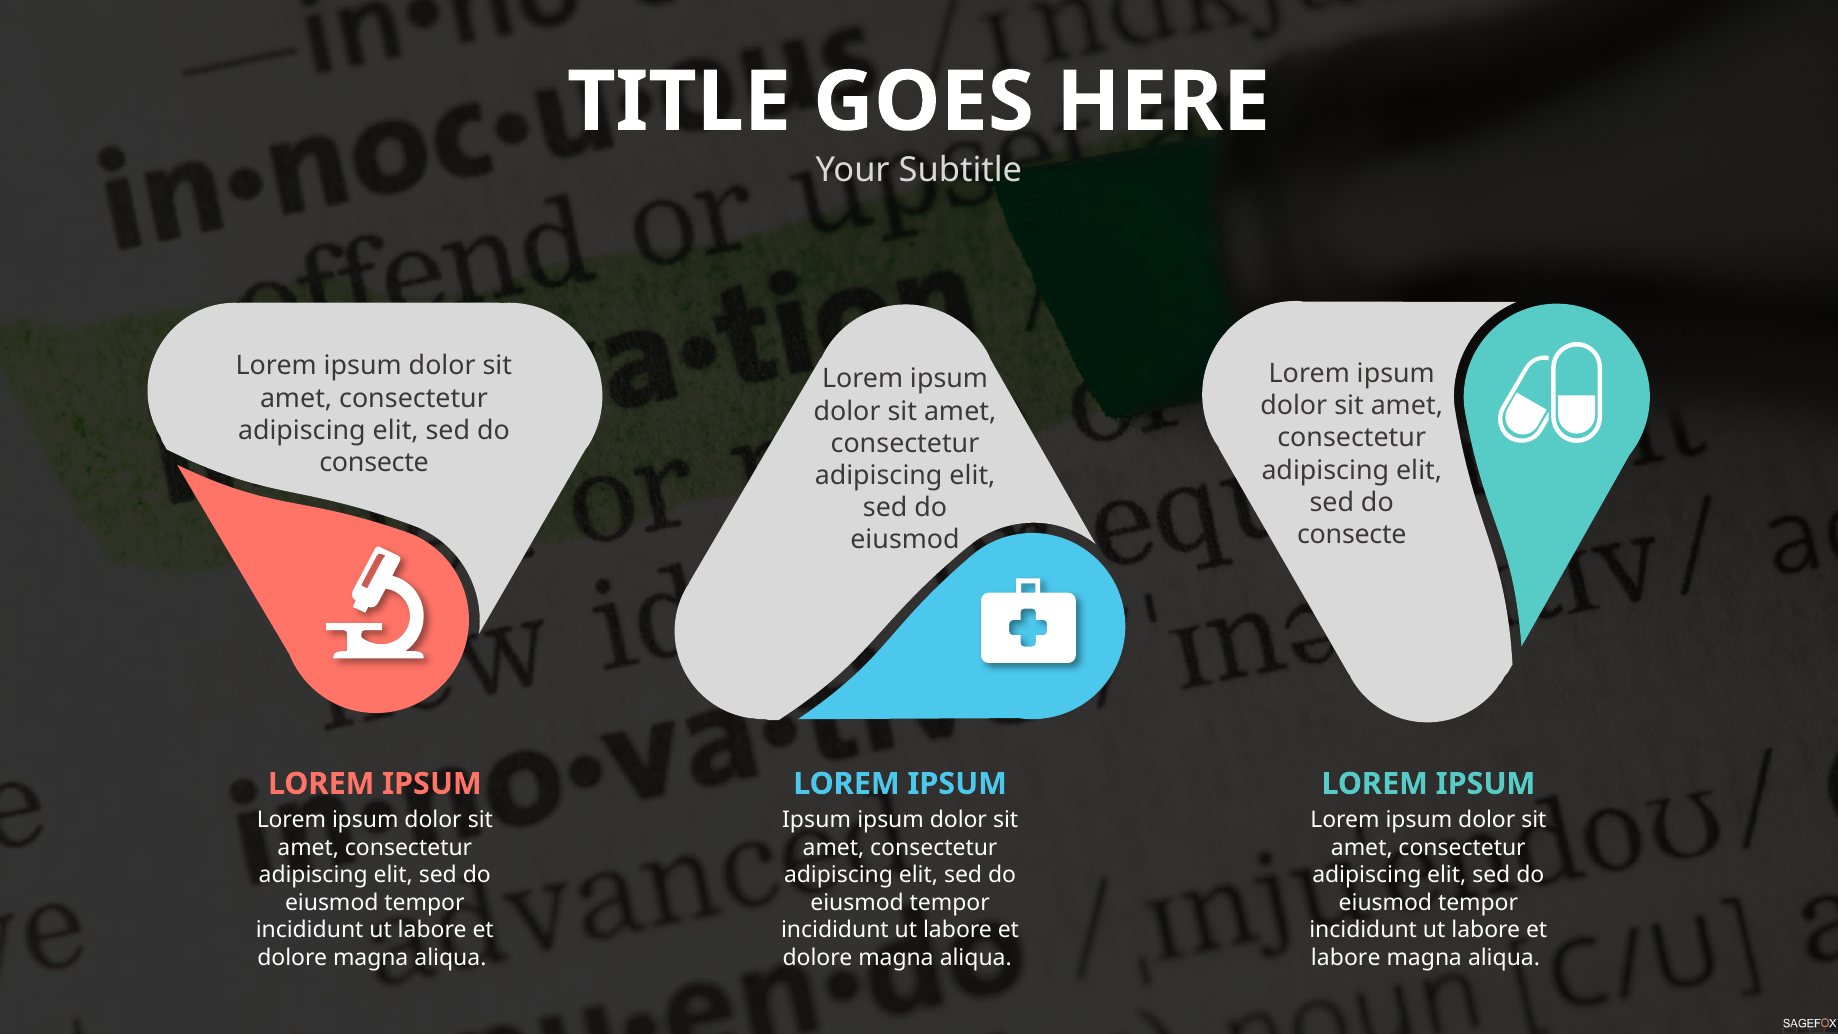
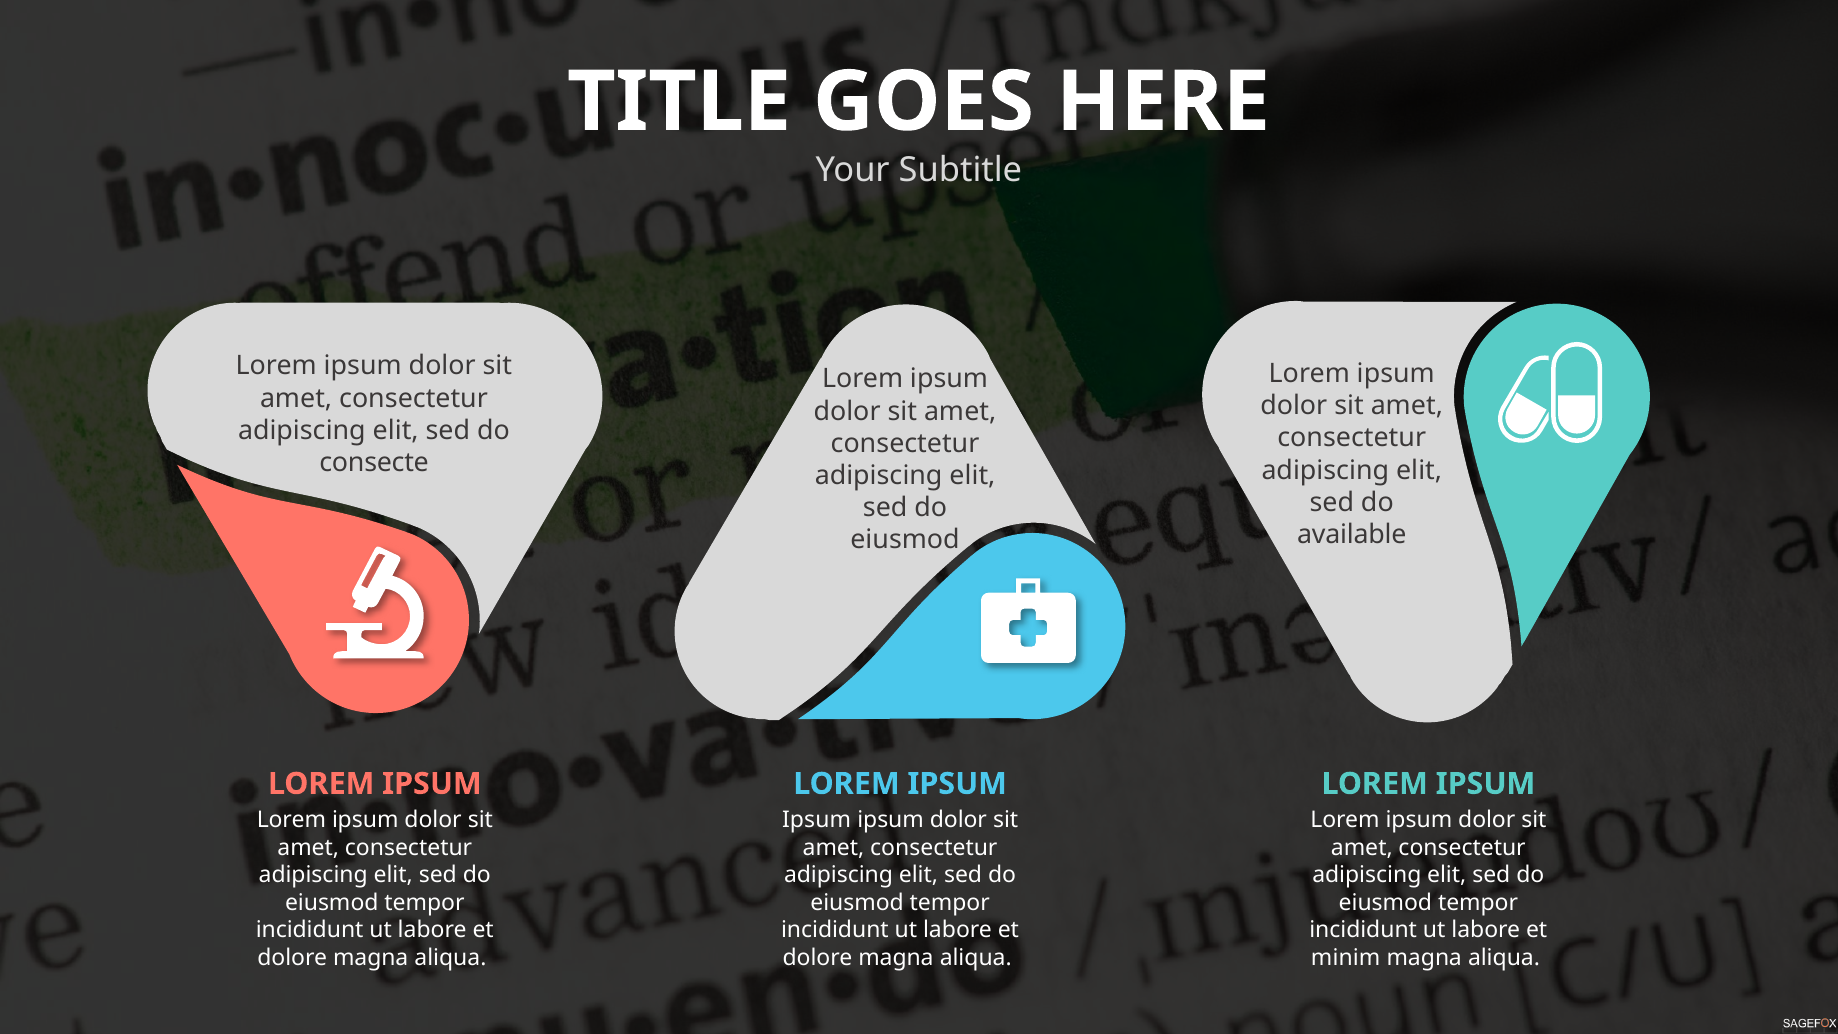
consecte: consecte -> available (1352, 535)
labore: labore -> minim (1346, 958)
